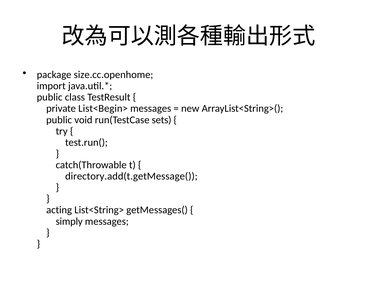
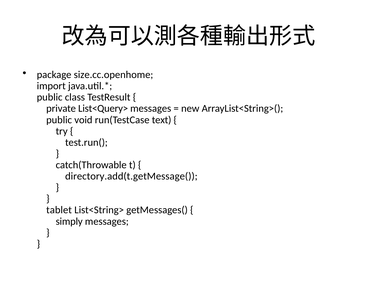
List<Begin>: List<Begin> -> List<Query> (103, 109)
sets: sets -> text (162, 120)
acting: acting -> tablet (59, 211)
